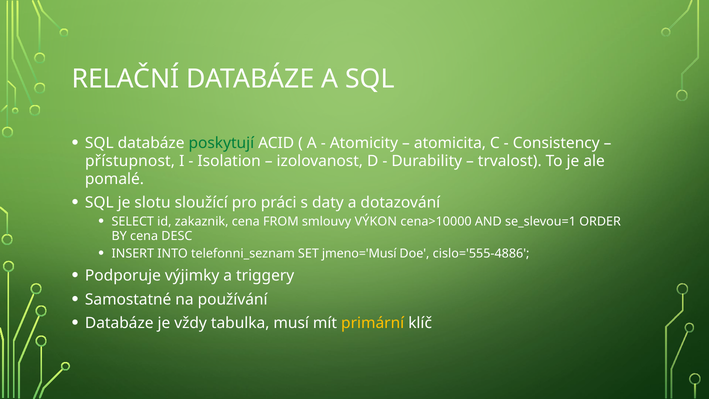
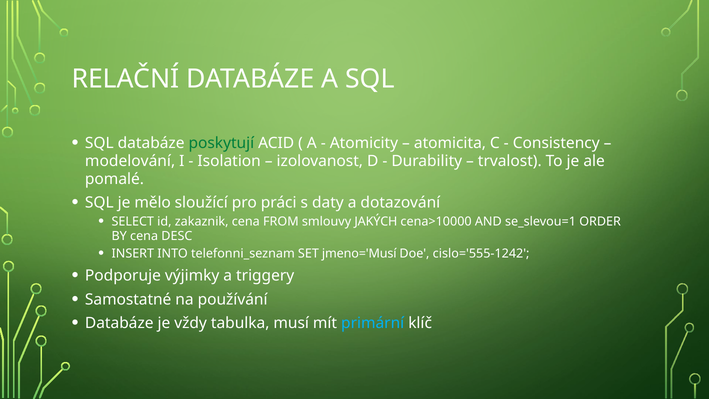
přístupnost: přístupnost -> modelování (130, 161)
slotu: slotu -> mělo (153, 203)
VÝKON: VÝKON -> JAKÝCH (376, 222)
cislo='555-4886: cislo='555-4886 -> cislo='555-1242 (481, 253)
primární colour: yellow -> light blue (373, 323)
